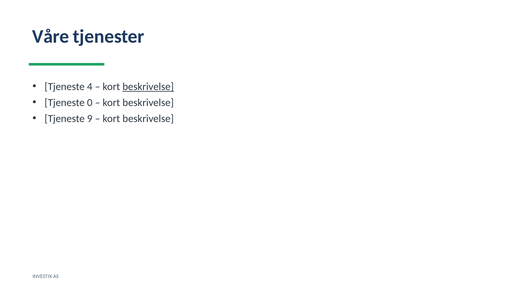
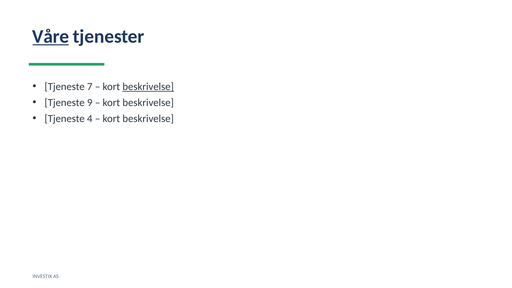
Våre underline: none -> present (51, 37)
4: 4 -> 7 (90, 87)
0: 0 -> 9 (90, 103)
9: 9 -> 4 (90, 119)
